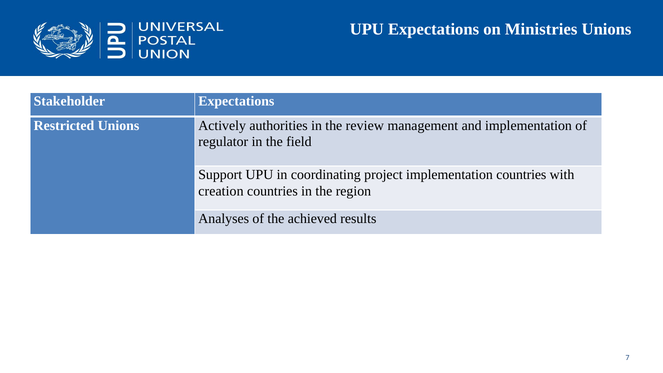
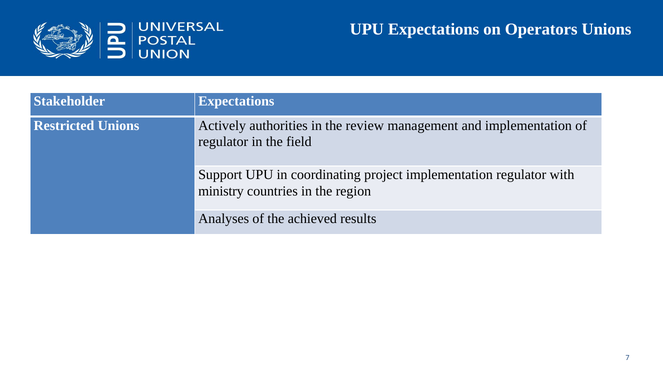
Ministries: Ministries -> Operators (541, 29)
implementation countries: countries -> regulator (521, 175)
creation: creation -> ministry (221, 191)
